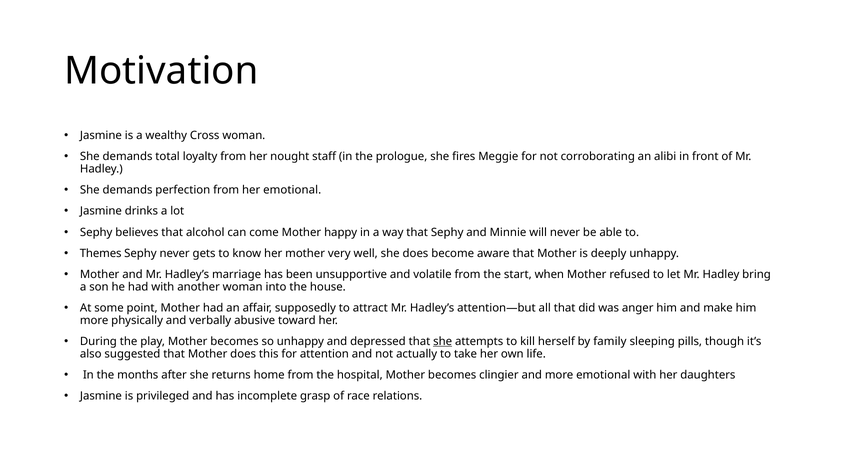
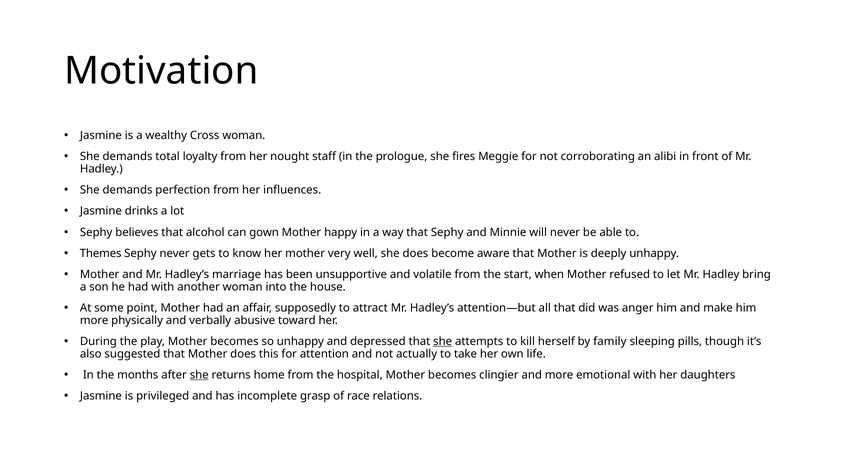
her emotional: emotional -> influences (292, 190)
come: come -> gown (264, 232)
she underline: none -> present (199, 375)
